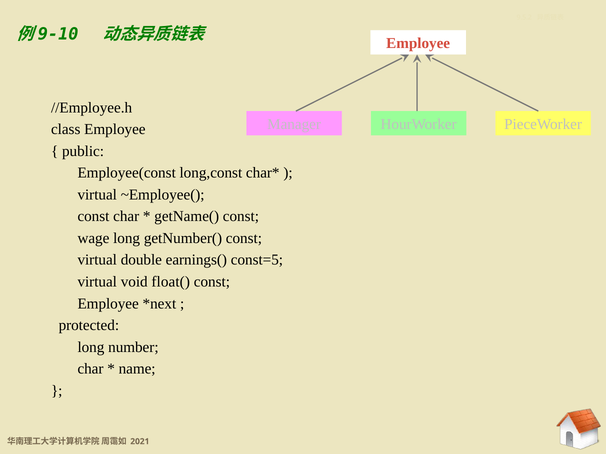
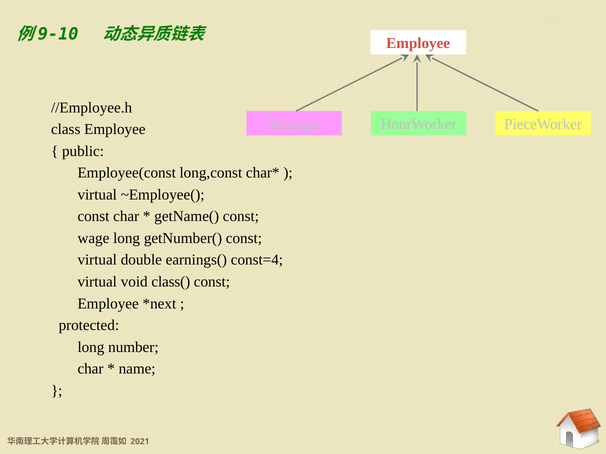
const=5: const=5 -> const=4 (257, 260)
float(: float( -> class( (171, 282)
